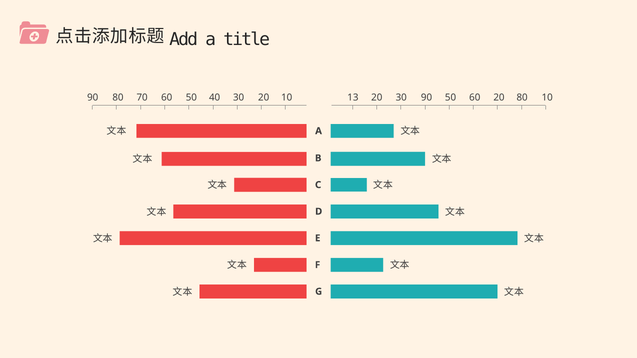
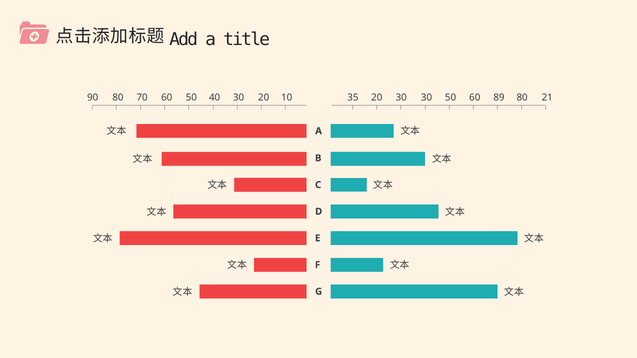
13: 13 -> 35 (353, 98)
30 90: 90 -> 30 (427, 98)
60 20: 20 -> 89 (499, 98)
80 10: 10 -> 21 (547, 98)
